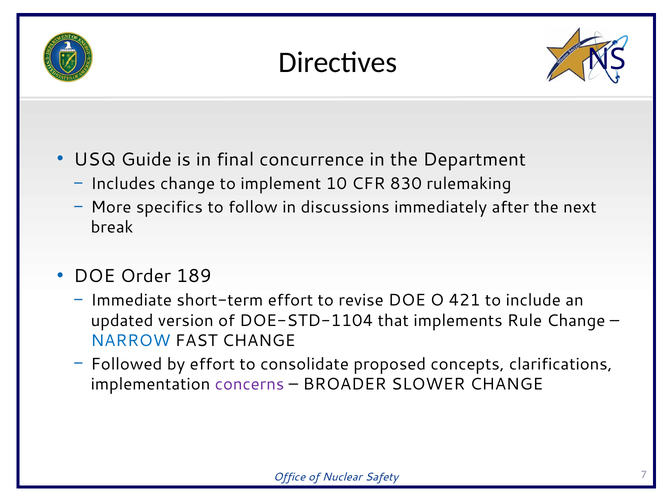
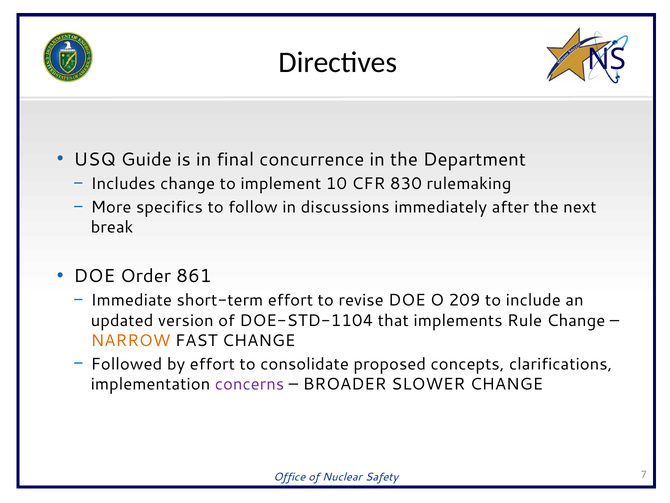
189: 189 -> 861 (194, 276)
421: 421 -> 209 (464, 300)
NARROW colour: blue -> orange (131, 340)
